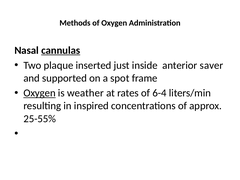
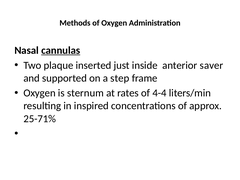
spot: spot -> step (120, 78)
Oxygen underline: present -> none (40, 93)
weather: weather -> sternum (85, 93)
6-4: 6-4 -> 4-4 (159, 93)
25-55%: 25-55% -> 25-71% (40, 119)
